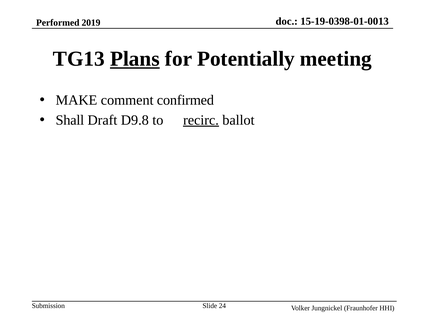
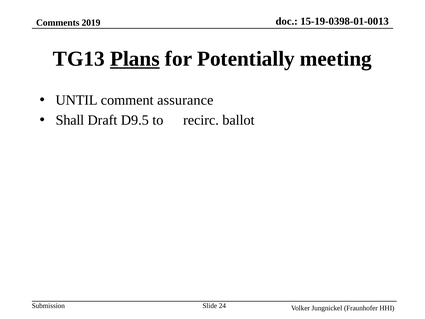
Performed: Performed -> Comments (58, 23)
MAKE: MAKE -> UNTIL (77, 100)
confirmed: confirmed -> assurance (185, 100)
D9.8: D9.8 -> D9.5 (135, 120)
recirc underline: present -> none (201, 120)
